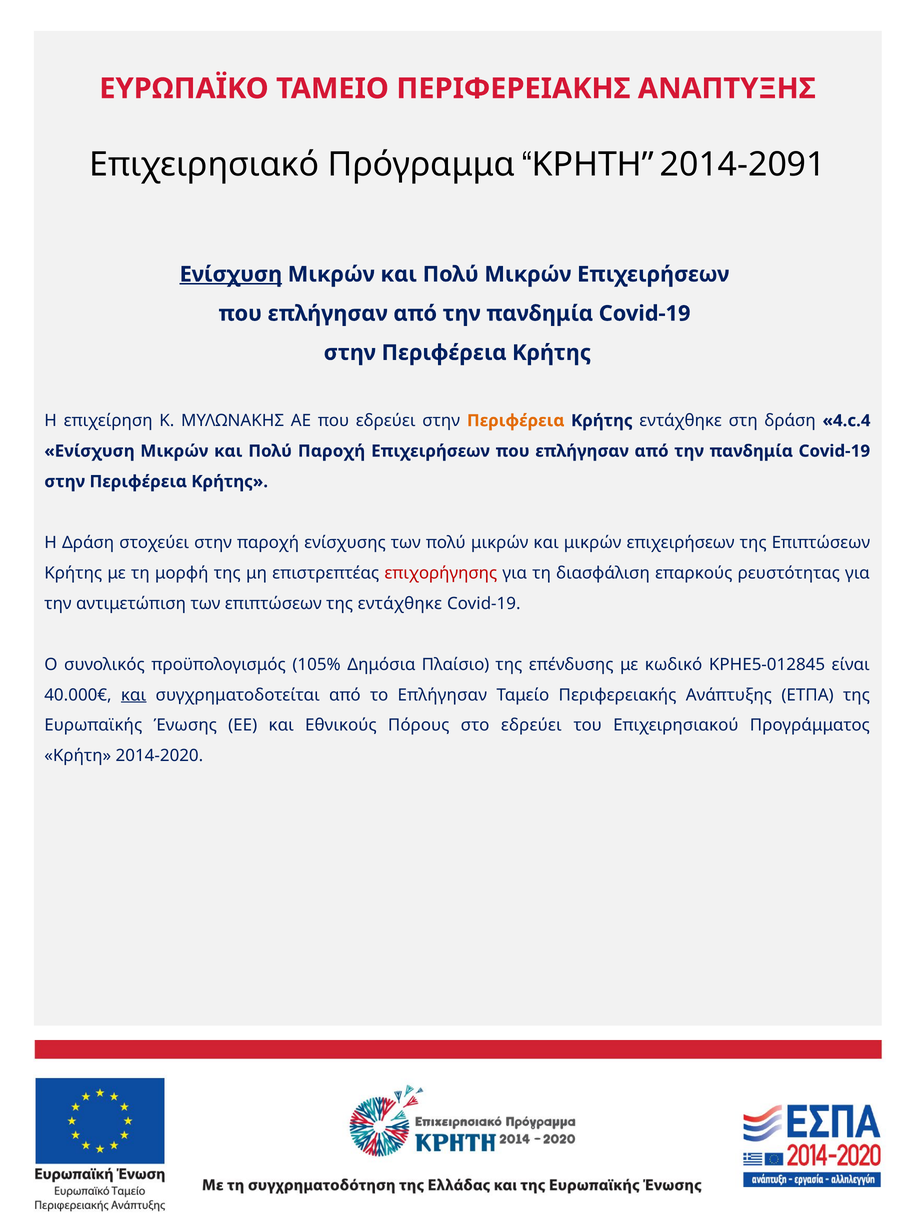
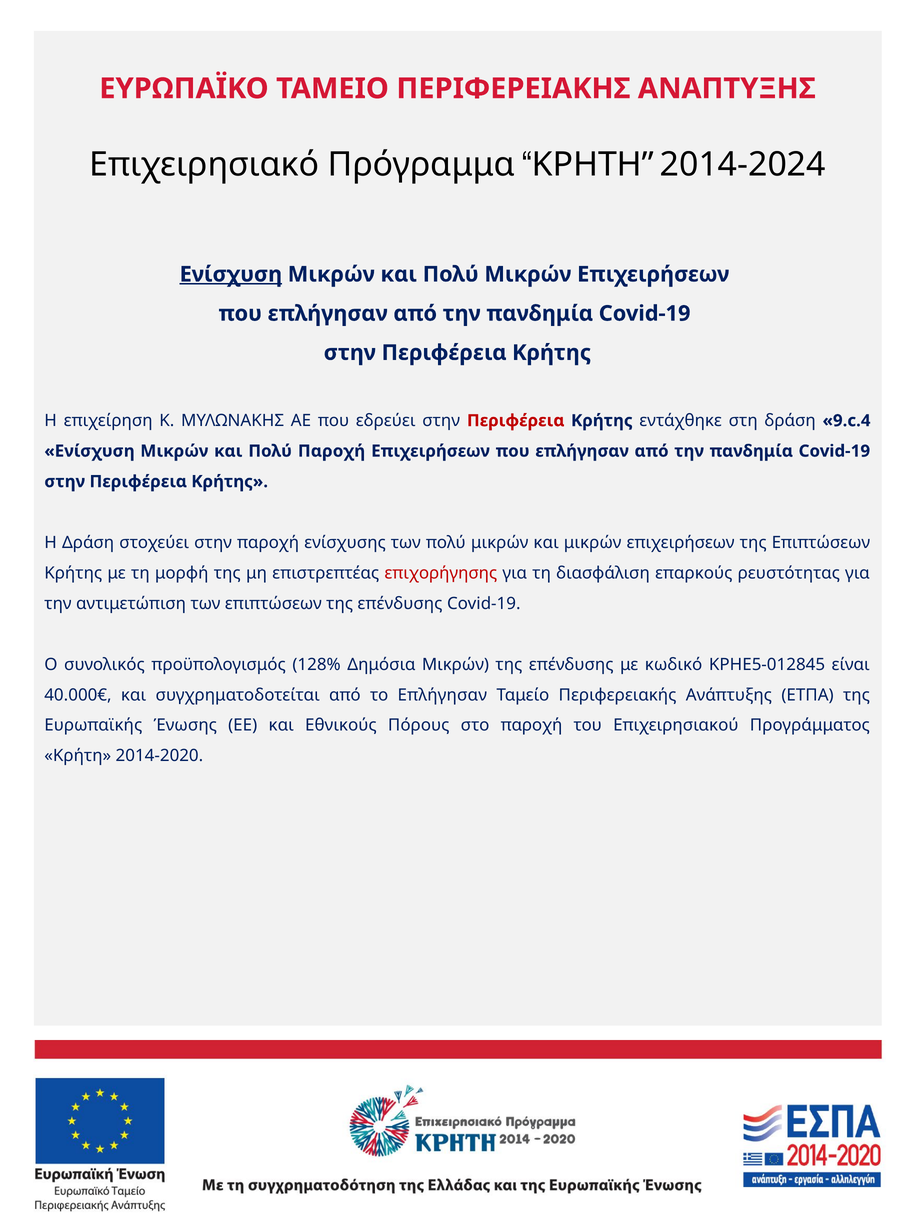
2014-2091: 2014-2091 -> 2014-2024 (743, 165)
Περιφέρεια colour: orange -> red (516, 421)
4.c.4: 4.c.4 -> 9.c.4 (847, 421)
επιπτώσεων της εντάχθηκε: εντάχθηκε -> επένδυσης (400, 604)
105%: 105% -> 128% (317, 665)
Δημόσια Πλαίσιο: Πλαίσιο -> Μικρών (455, 665)
και underline: present -> none (134, 695)
στο εδρεύει: εδρεύει -> παροχή (531, 726)
